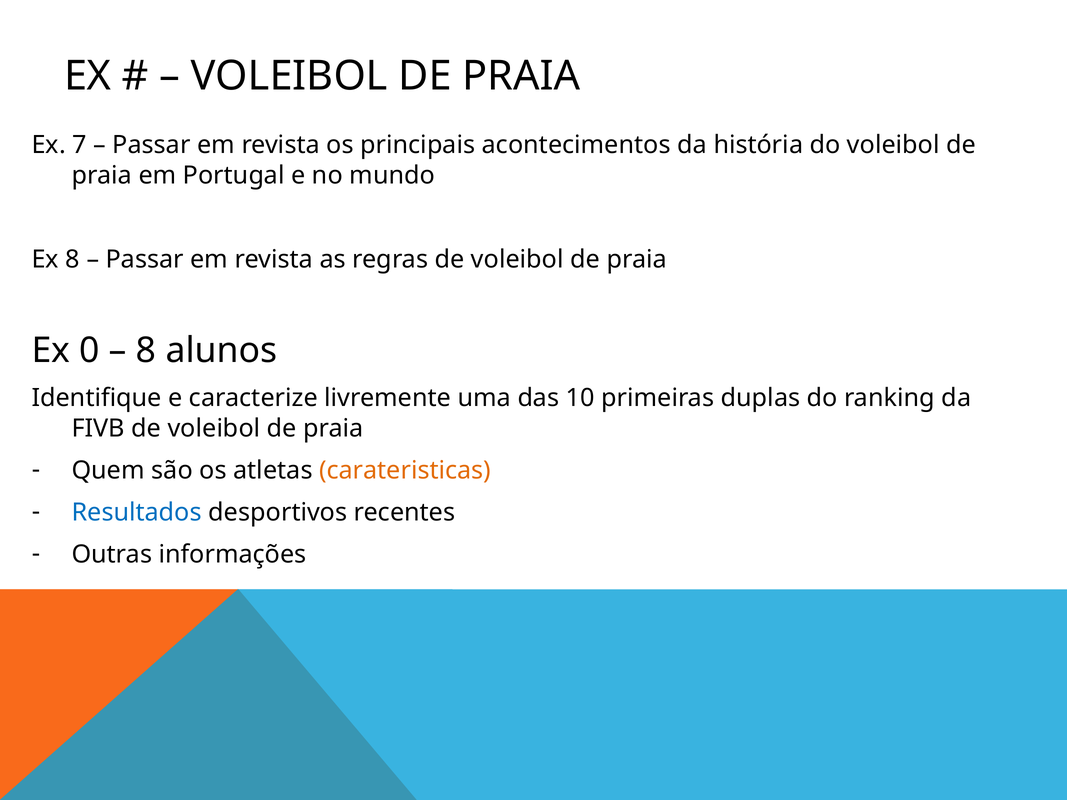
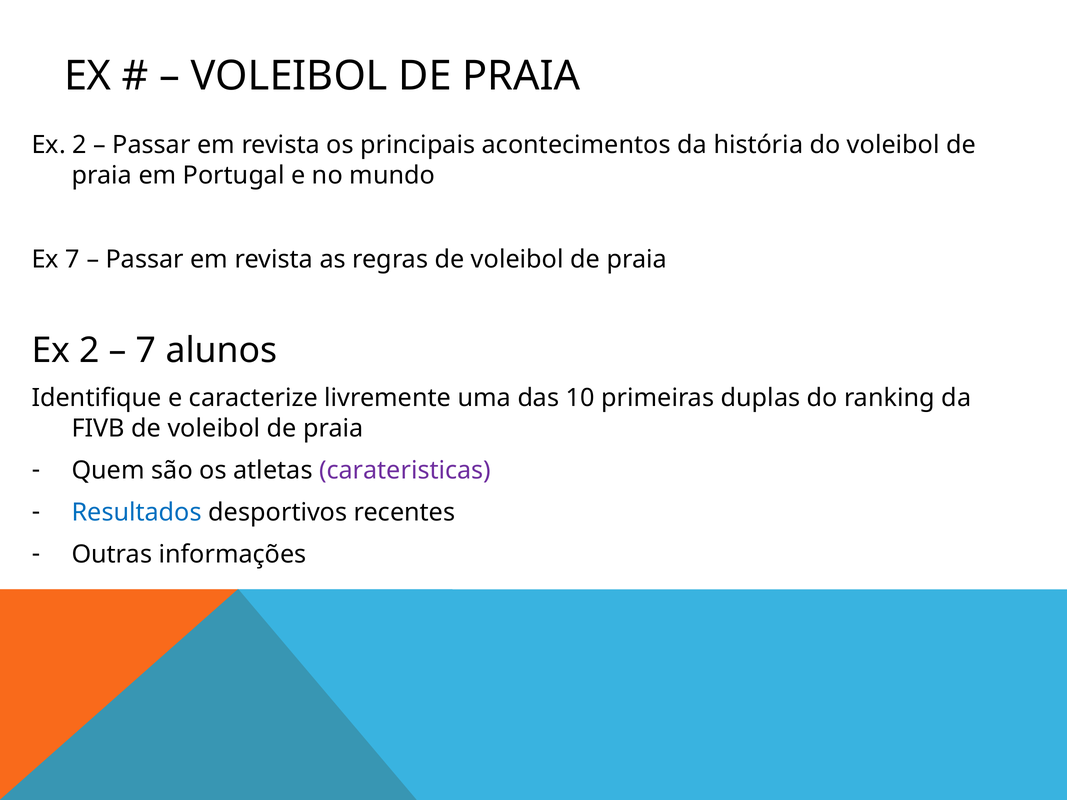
7: 7 -> 2 (80, 145)
Ex 8: 8 -> 7 (73, 259)
0: 0 -> 2 (90, 351)
8: 8 -> 7 (146, 351)
carateristicas colour: orange -> purple (405, 471)
